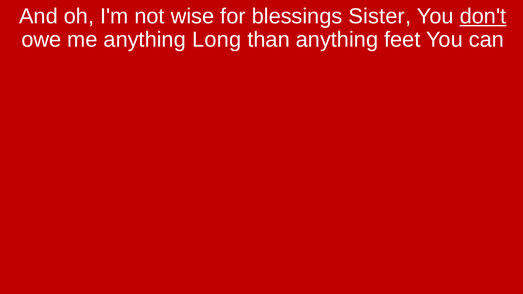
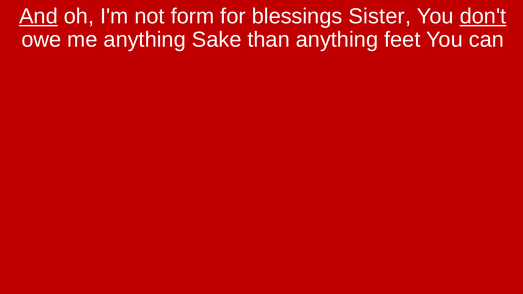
And underline: none -> present (38, 16)
wise: wise -> form (192, 16)
Long: Long -> Sake (217, 40)
